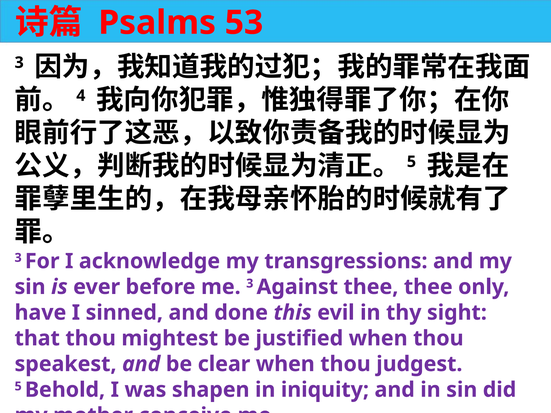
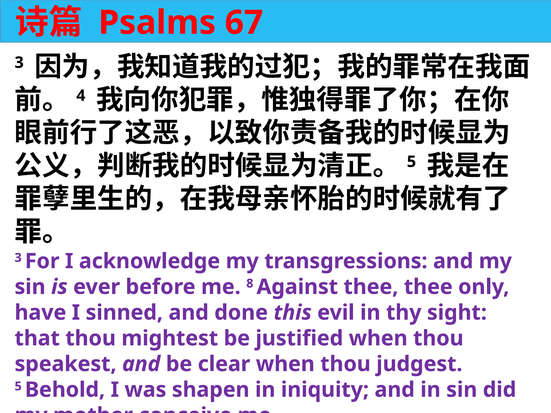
53: 53 -> 67 (244, 23)
me 3: 3 -> 8 (250, 284)
